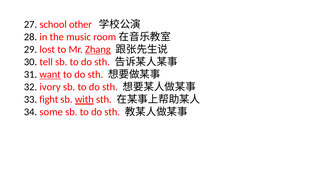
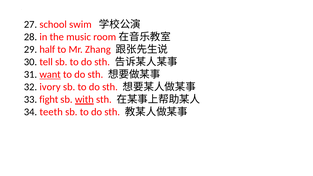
other: other -> swim (80, 24)
lost: lost -> half (47, 49)
Zhang underline: present -> none (98, 49)
some: some -> teeth (51, 112)
